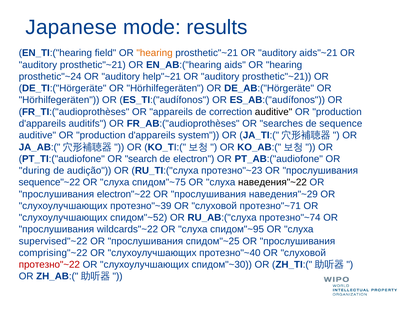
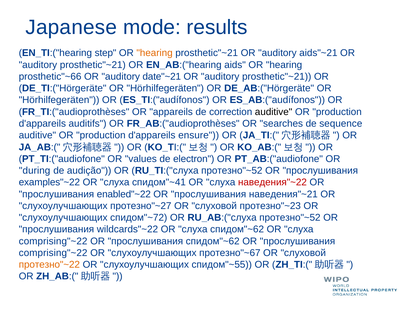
field: field -> step (106, 53)
prosthetic"~24: prosthetic"~24 -> prosthetic"~66 (50, 77)
help"~21: help"~21 -> date"~21 (162, 77)
system: system -> ensure (199, 135)
search: search -> values (141, 159)
RU_TI:("слуха протезно"~23: протезно"~23 -> протезно"~52 (232, 171)
sequence"~22: sequence"~22 -> examples"~22 (49, 183)
спидом"~75: спидом"~75 -> спидом"~41 (159, 183)
наведения"~22 colour: black -> red (272, 183)
electron"~22: electron"~22 -> enabled"~22 (124, 194)
наведения"~29: наведения"~29 -> наведения"~21 (283, 194)
протезно"~39: протезно"~39 -> протезно"~27 (141, 206)
протезно"~71: протезно"~71 -> протезно"~23 (270, 206)
спидом"~52: спидом"~52 -> спидом"~72 (139, 218)
RU_AB:("слуха протезно"~74: протезно"~74 -> протезно"~52 (290, 218)
слуха спидом"~95: спидом"~95 -> спидом"~62 (237, 230)
supervised"~22: supervised"~22 -> comprising"~22 (53, 241)
прослушивания спидом"~25: спидом"~25 -> спидом"~62 (213, 241)
протезно"~40: протезно"~40 -> протезно"~67 (230, 253)
протезно"~22 colour: red -> orange (49, 265)
спидом"~30: спидом"~30 -> спидом"~55 (222, 265)
